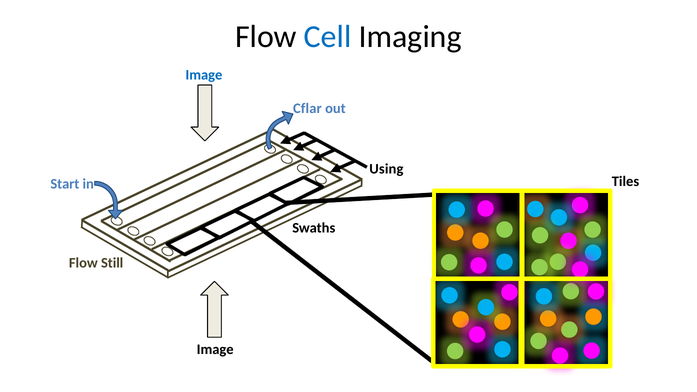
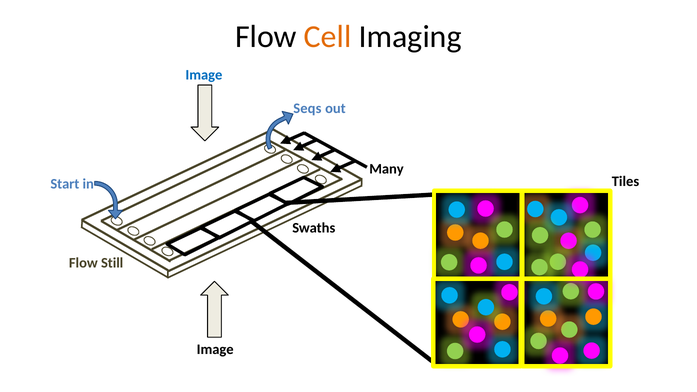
Cell colour: blue -> orange (328, 37)
Cflar: Cflar -> Seqs (307, 108)
Using: Using -> Many (386, 169)
